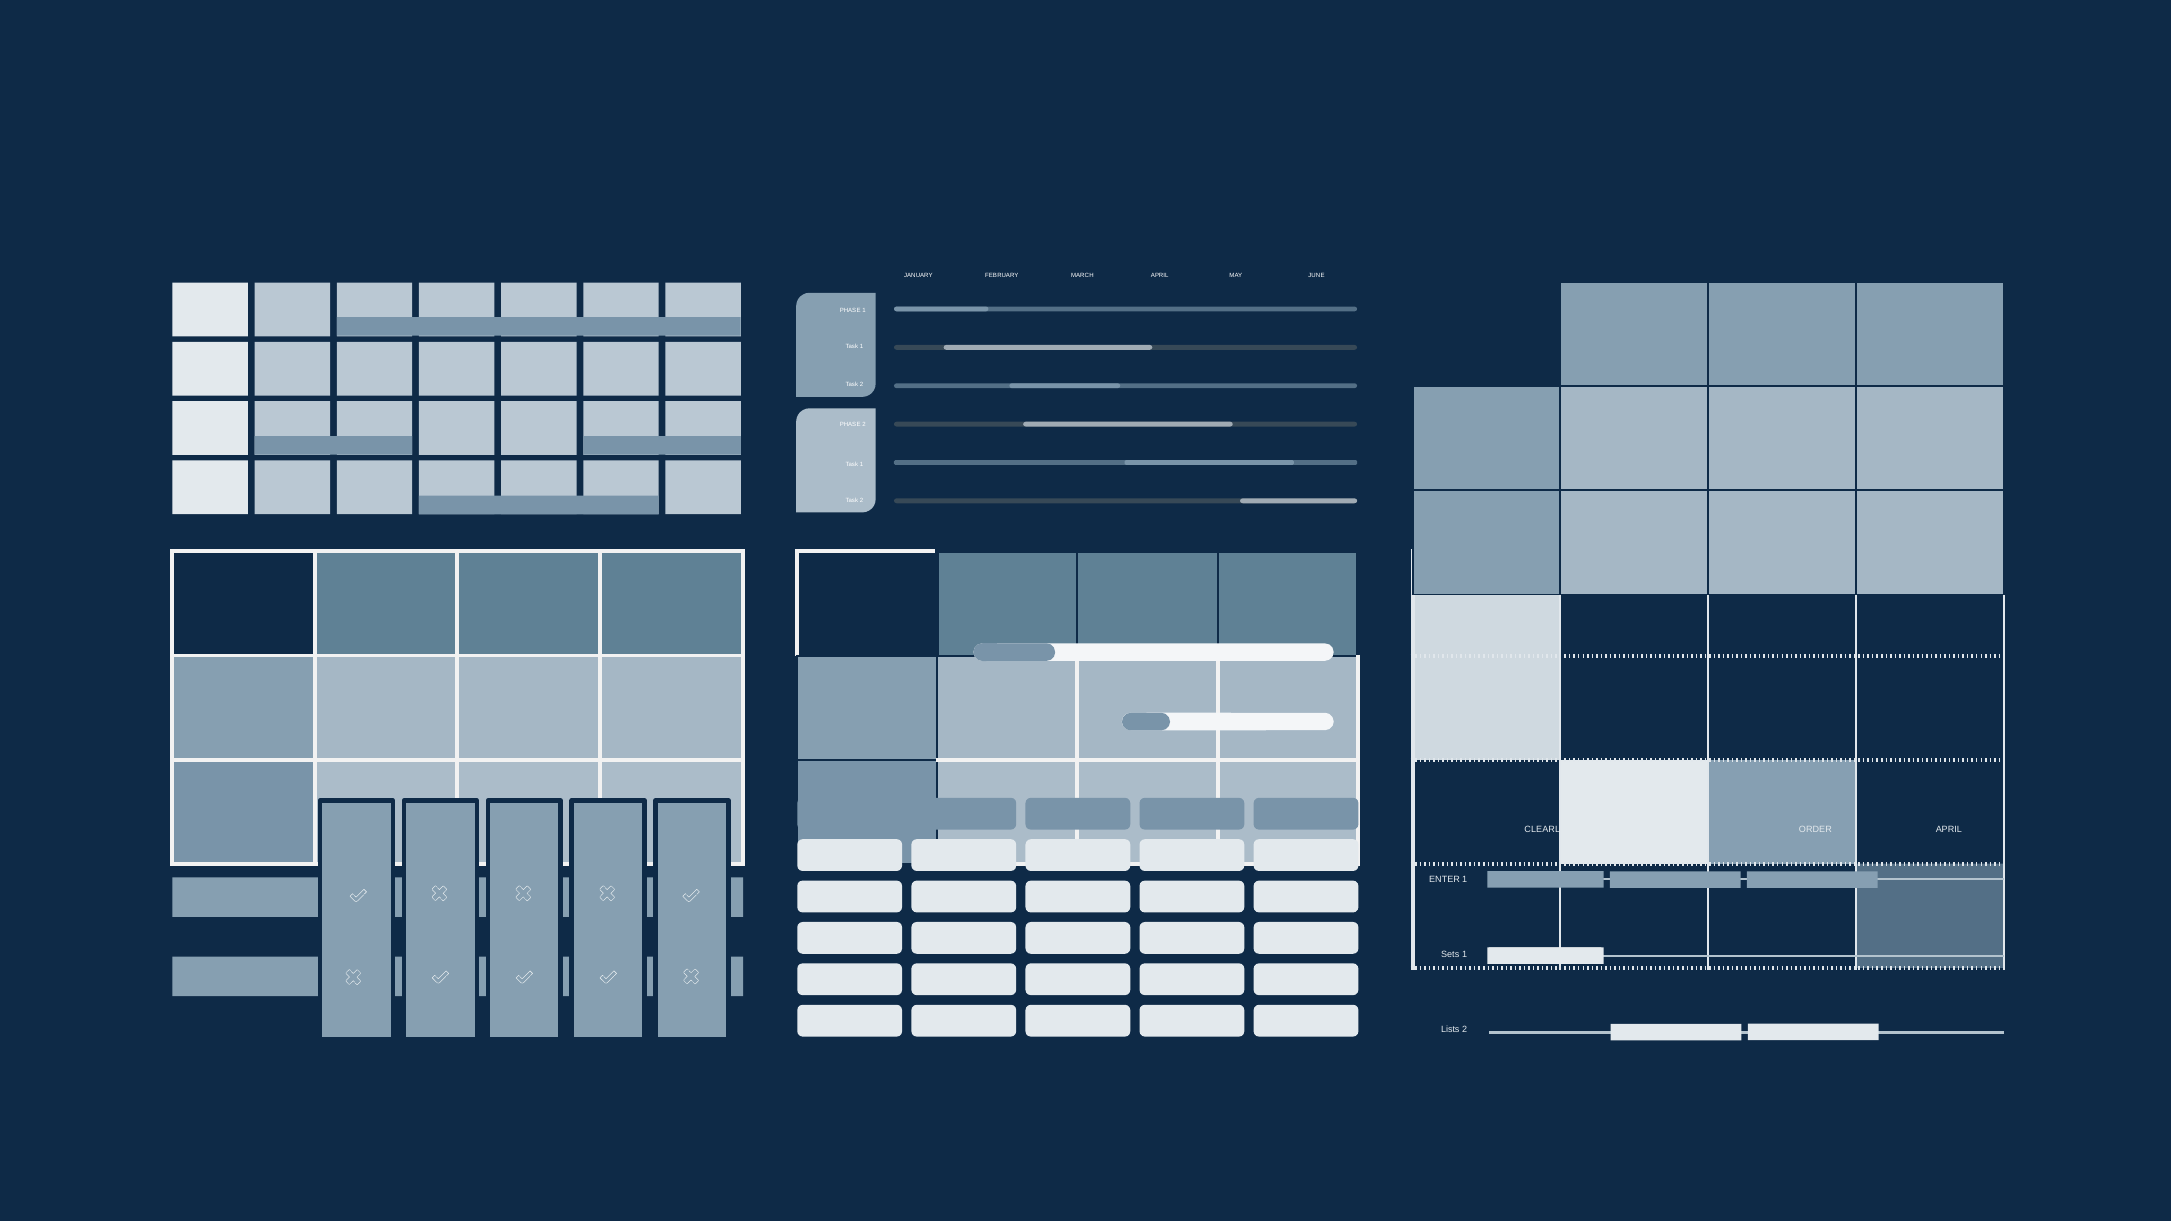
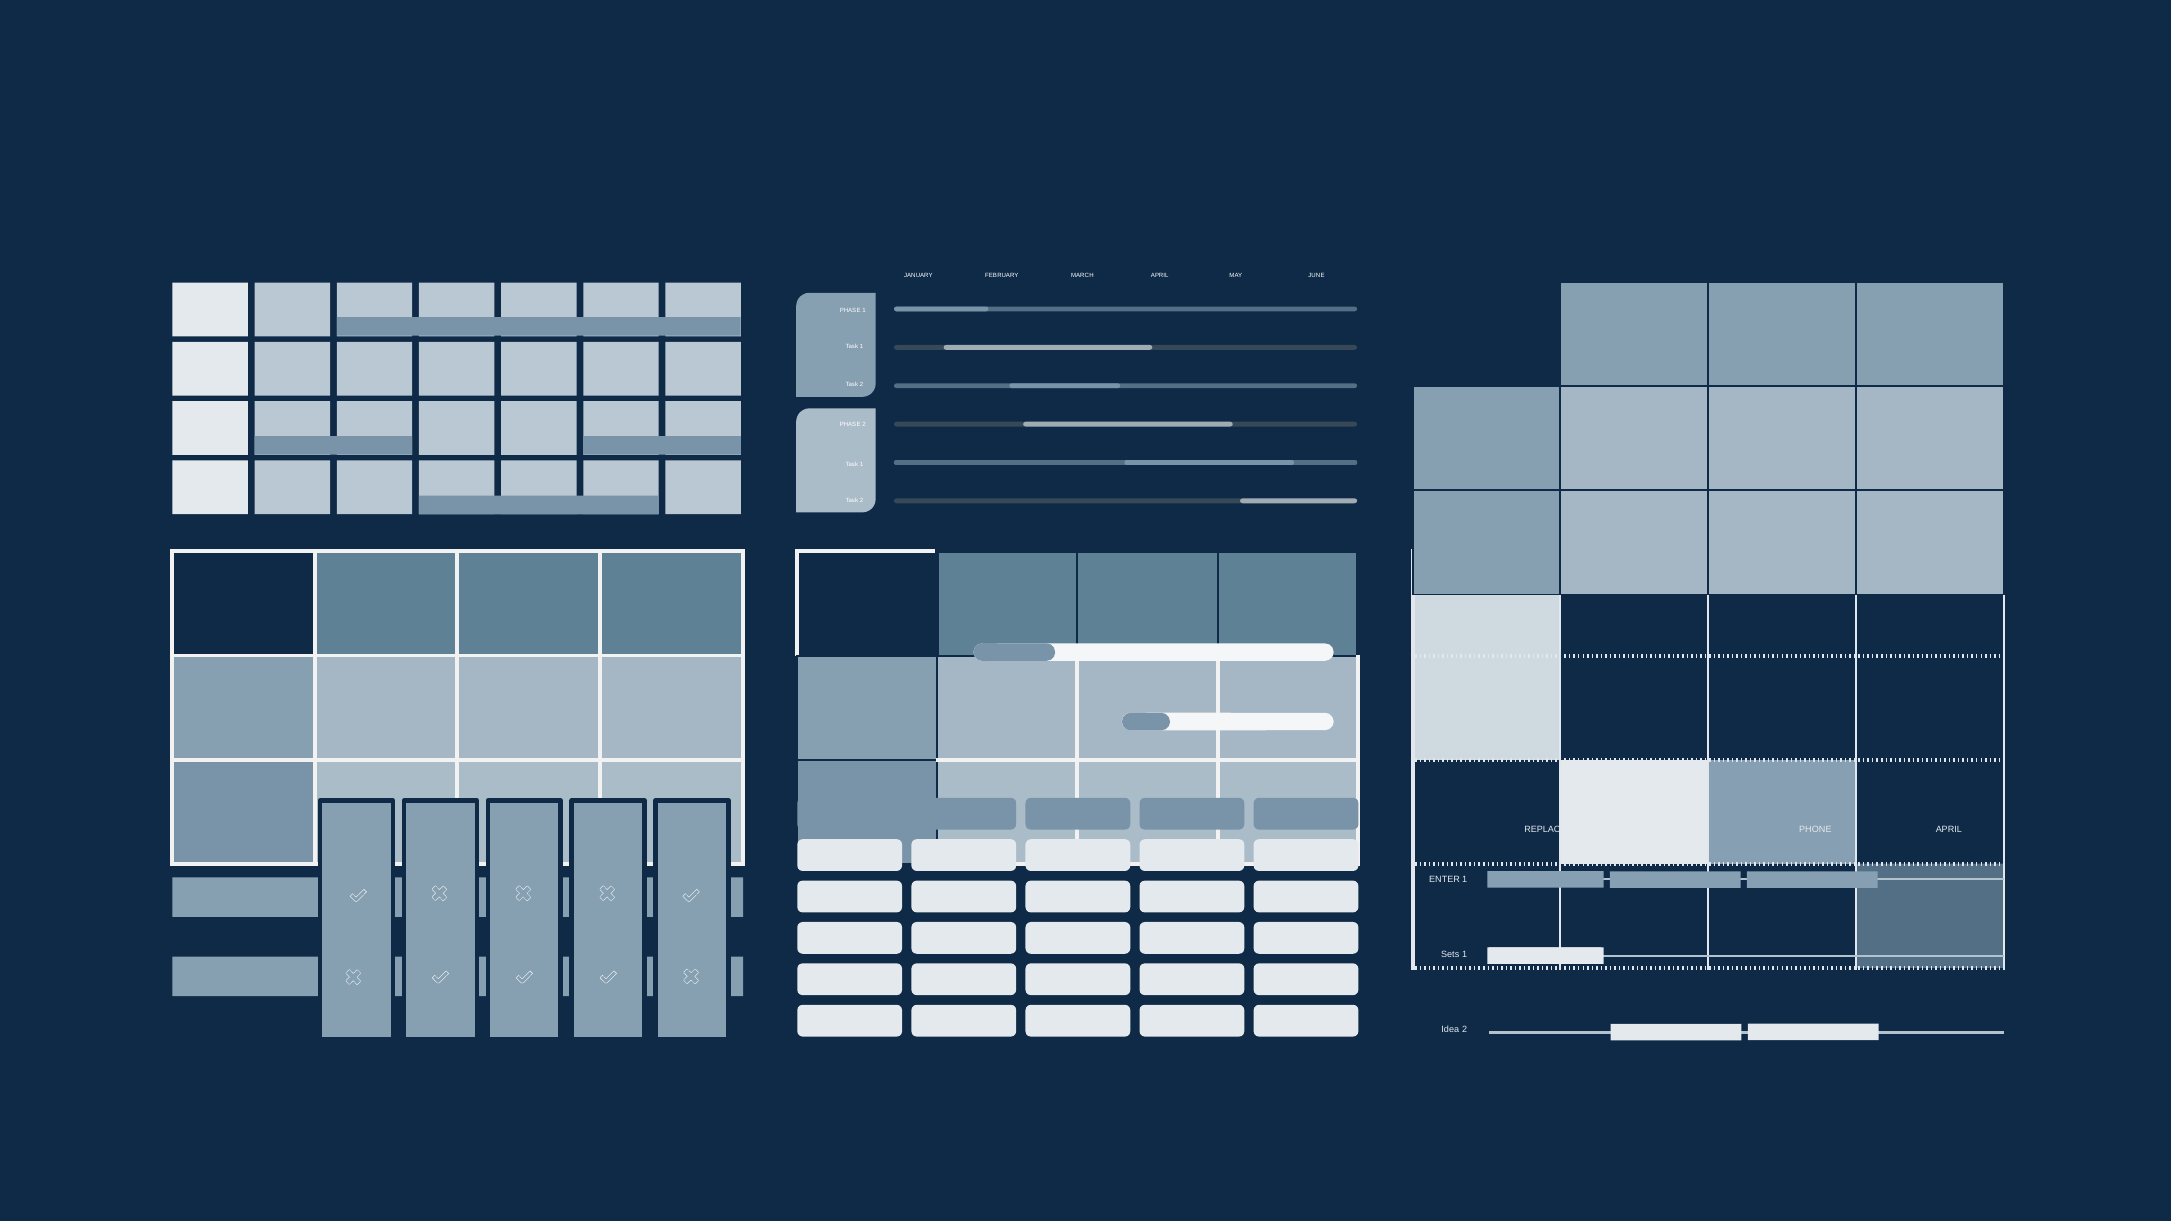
CLEARLY: CLEARLY -> REPLACE (1545, 830)
ORDER: ORDER -> PHONE (1815, 830)
Lists: Lists -> Idea (1450, 1030)
